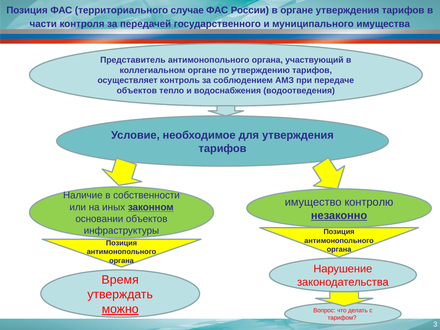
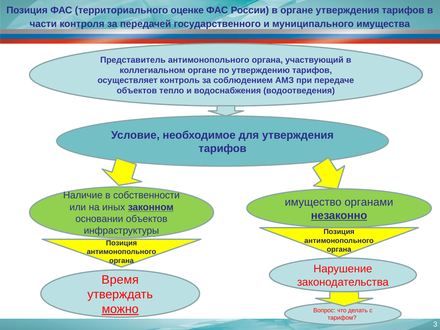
случае: случае -> оценке (187, 10)
контролю: контролю -> органами (369, 202)
